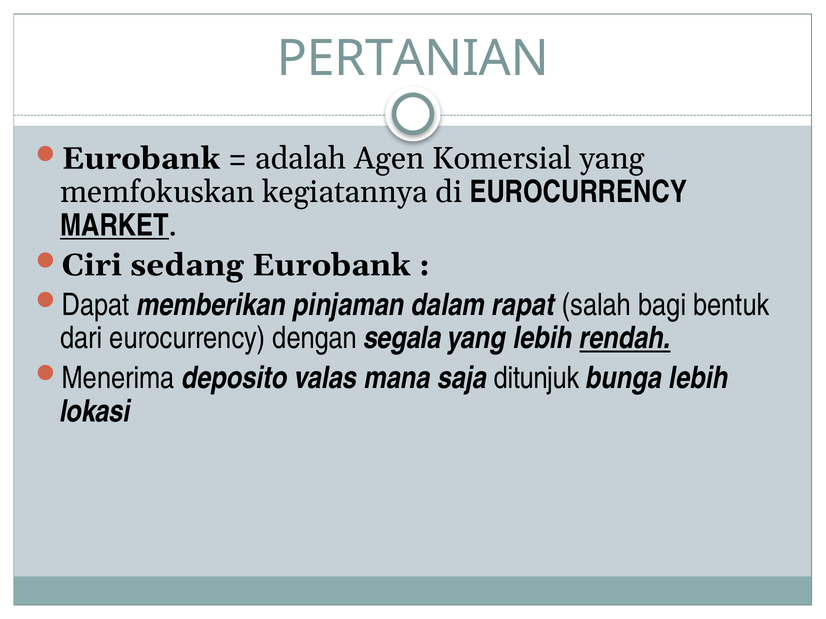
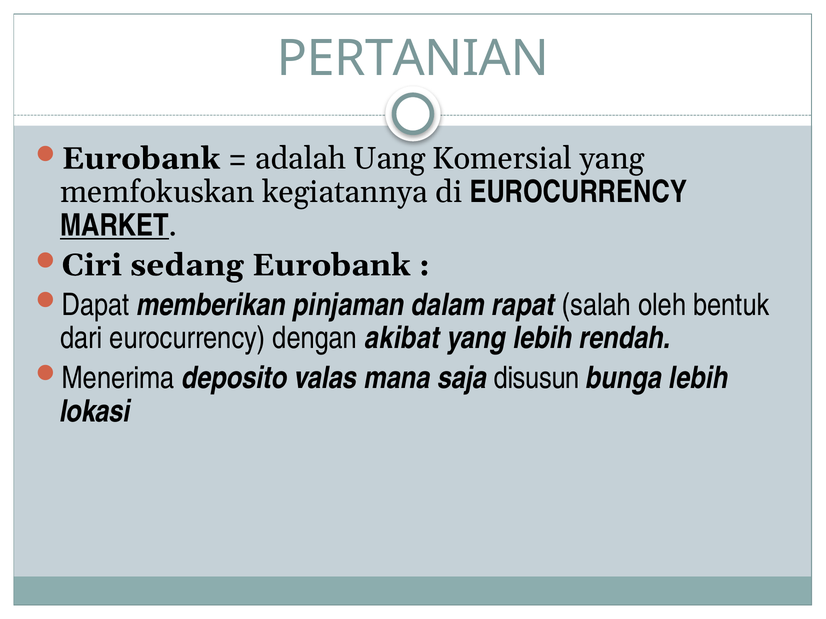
Agen: Agen -> Uang (390, 159)
bagi: bagi -> oleh (662, 305)
segala: segala -> akibat (402, 339)
rendah underline: present -> none (625, 339)
ditunjuk: ditunjuk -> disusun (537, 378)
